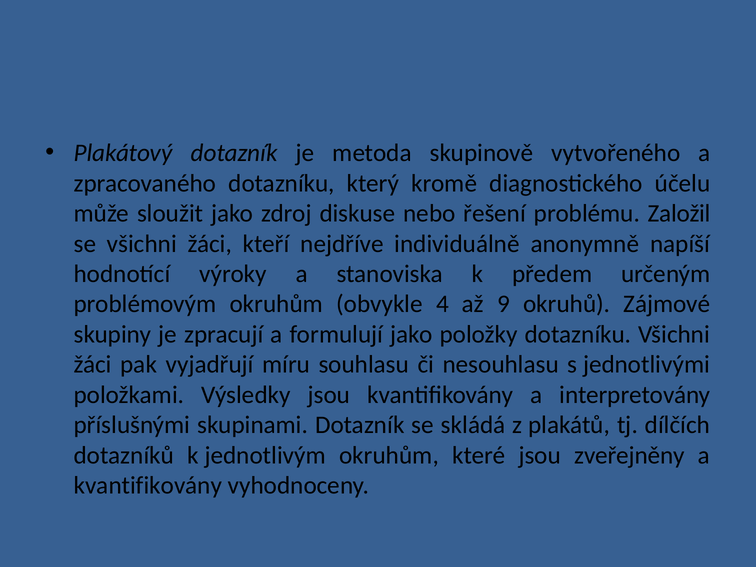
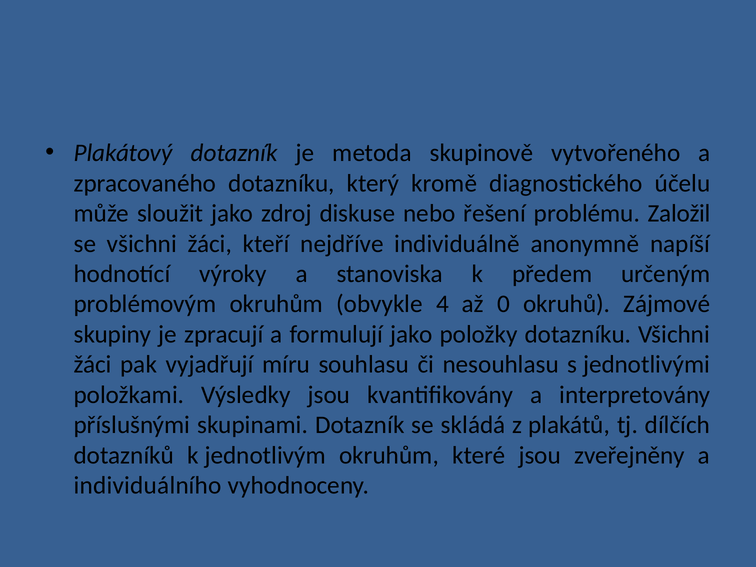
9: 9 -> 0 (503, 304)
kvantifikovány: kvantifikovány -> individuálního (148, 486)
